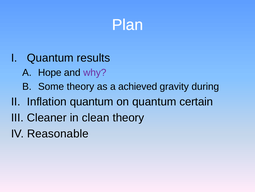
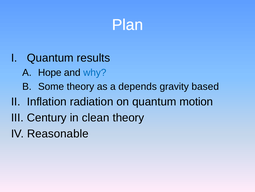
why colour: purple -> blue (95, 72)
achieved: achieved -> depends (138, 86)
during: during -> based (205, 86)
Inflation quantum: quantum -> radiation (92, 101)
certain: certain -> motion (196, 101)
Cleaner: Cleaner -> Century (47, 117)
